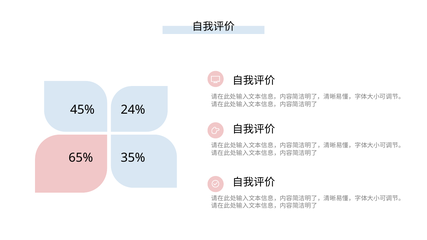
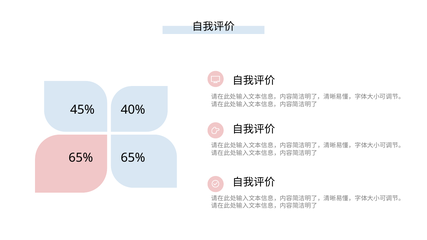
24%: 24% -> 40% (133, 110)
65% 35%: 35% -> 65% (133, 158)
